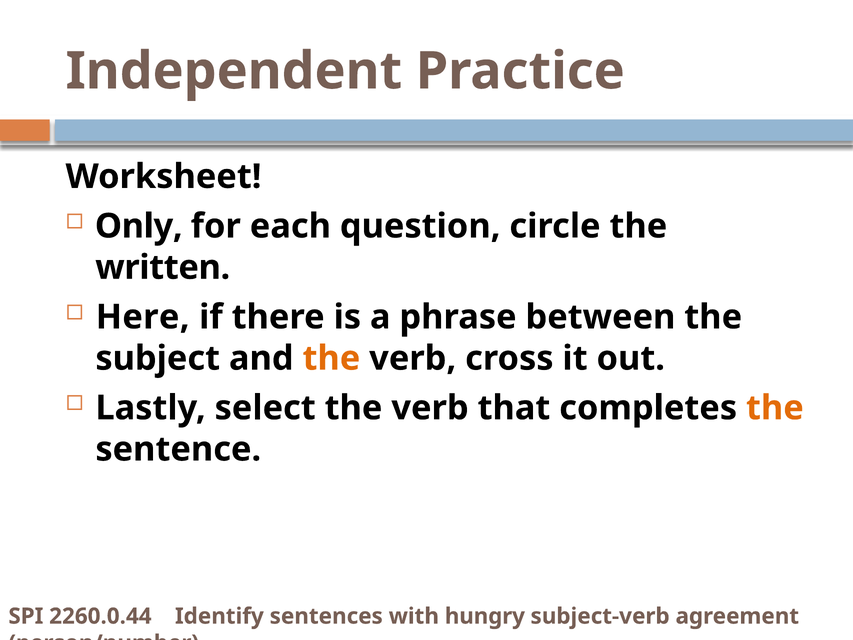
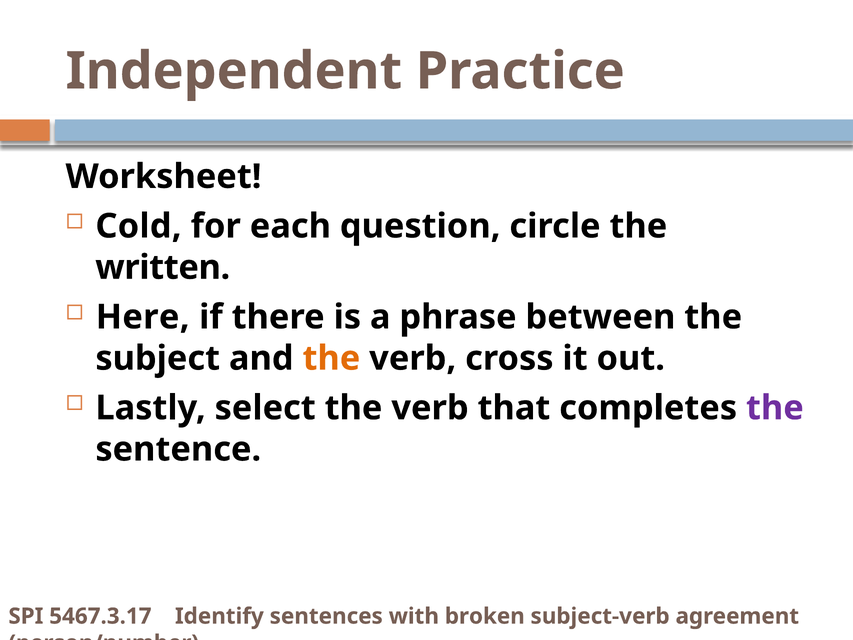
Only: Only -> Cold (138, 226)
the colour: orange -> purple (775, 408)
2260.0.44: 2260.0.44 -> 5467.3.17 (100, 616)
hungry: hungry -> broken (485, 616)
